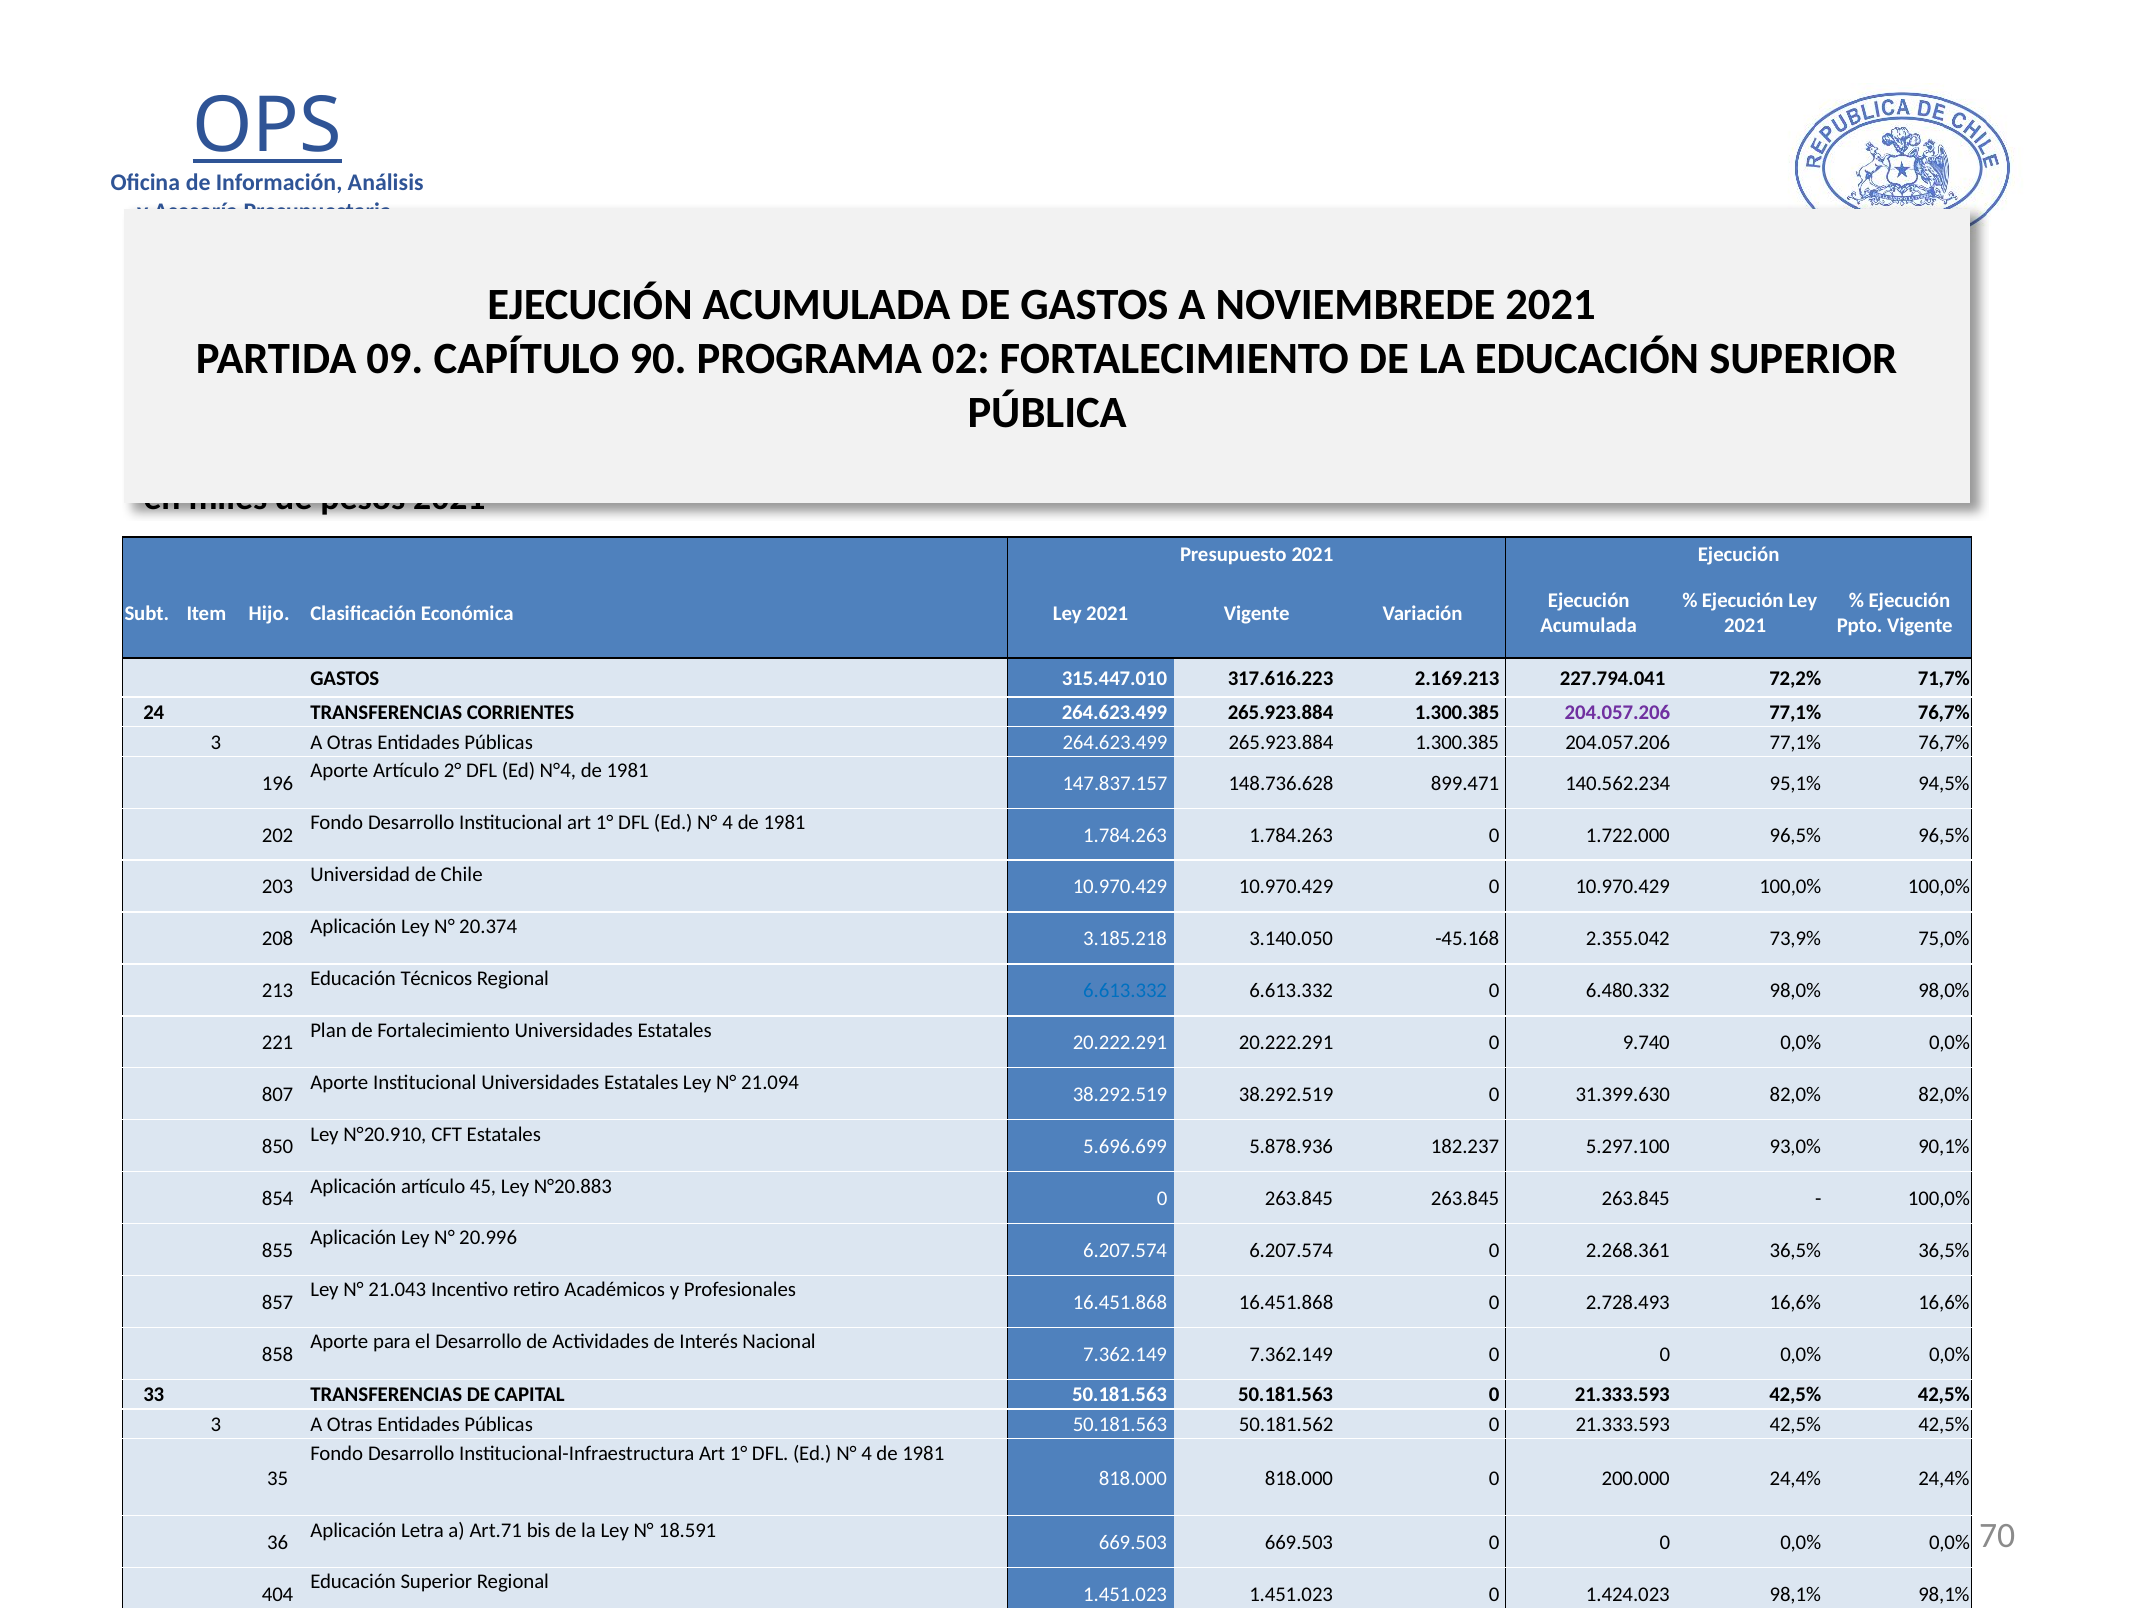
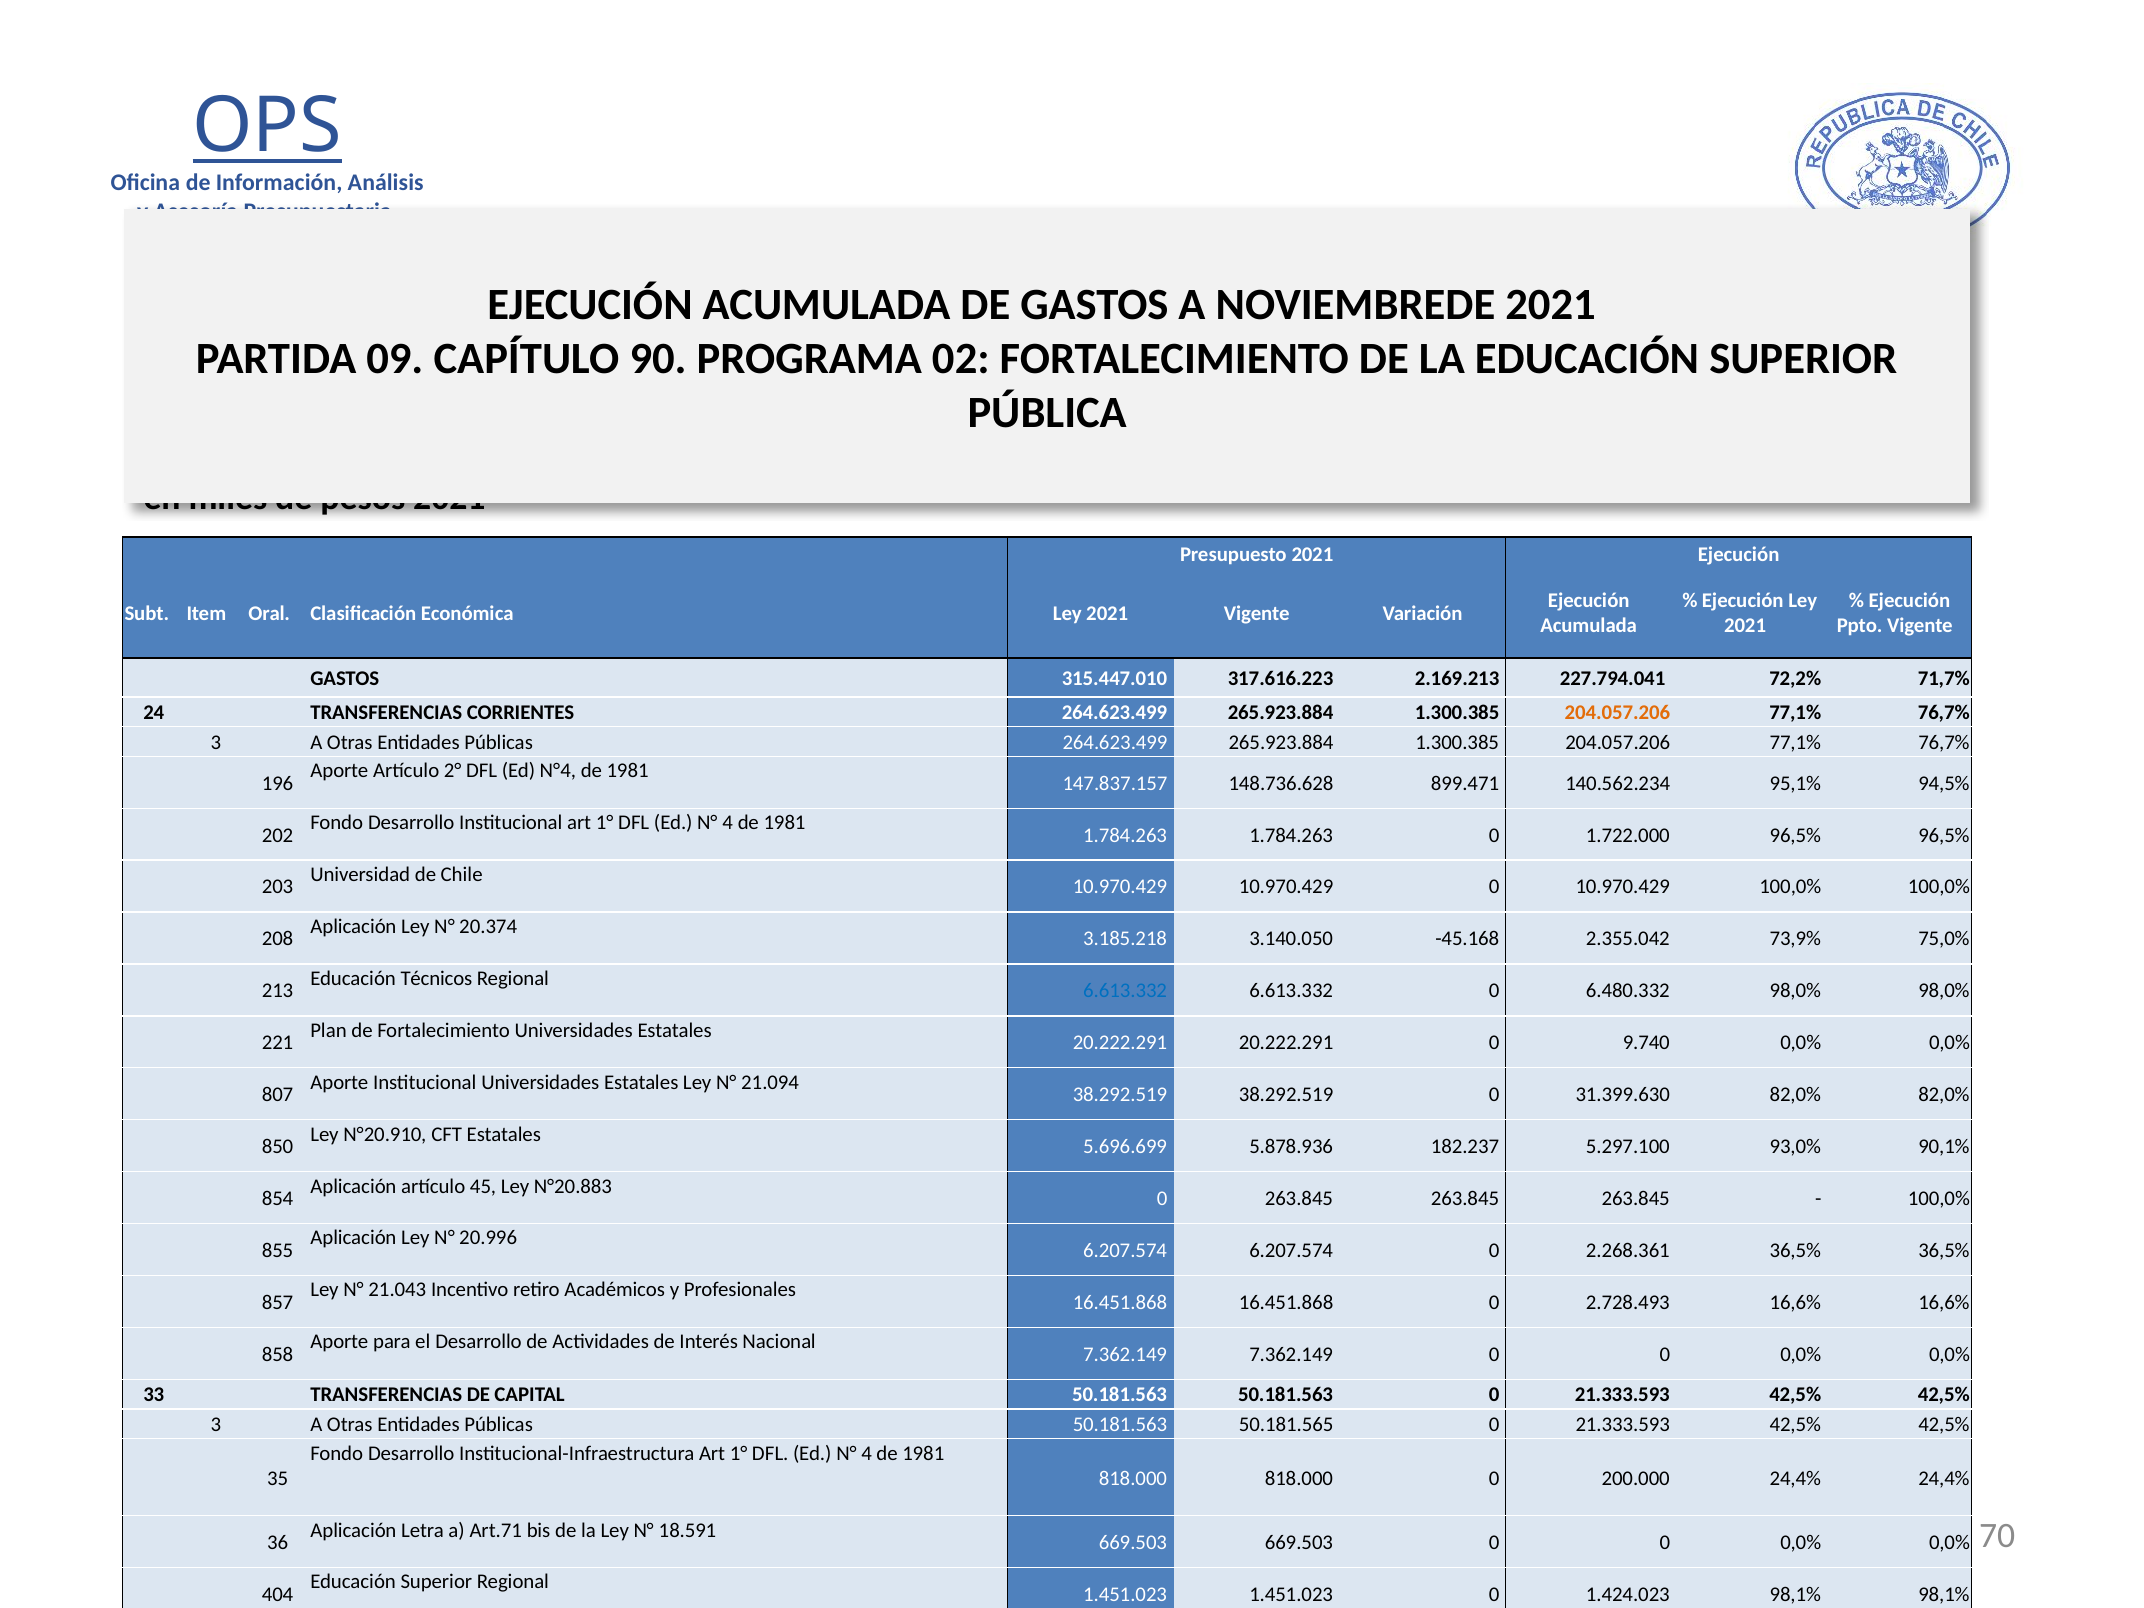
Hijo: Hijo -> Oral (269, 613)
204.057.206 colour: purple -> orange (1617, 713)
50.181.562: 50.181.562 -> 50.181.565 (1286, 1425)
